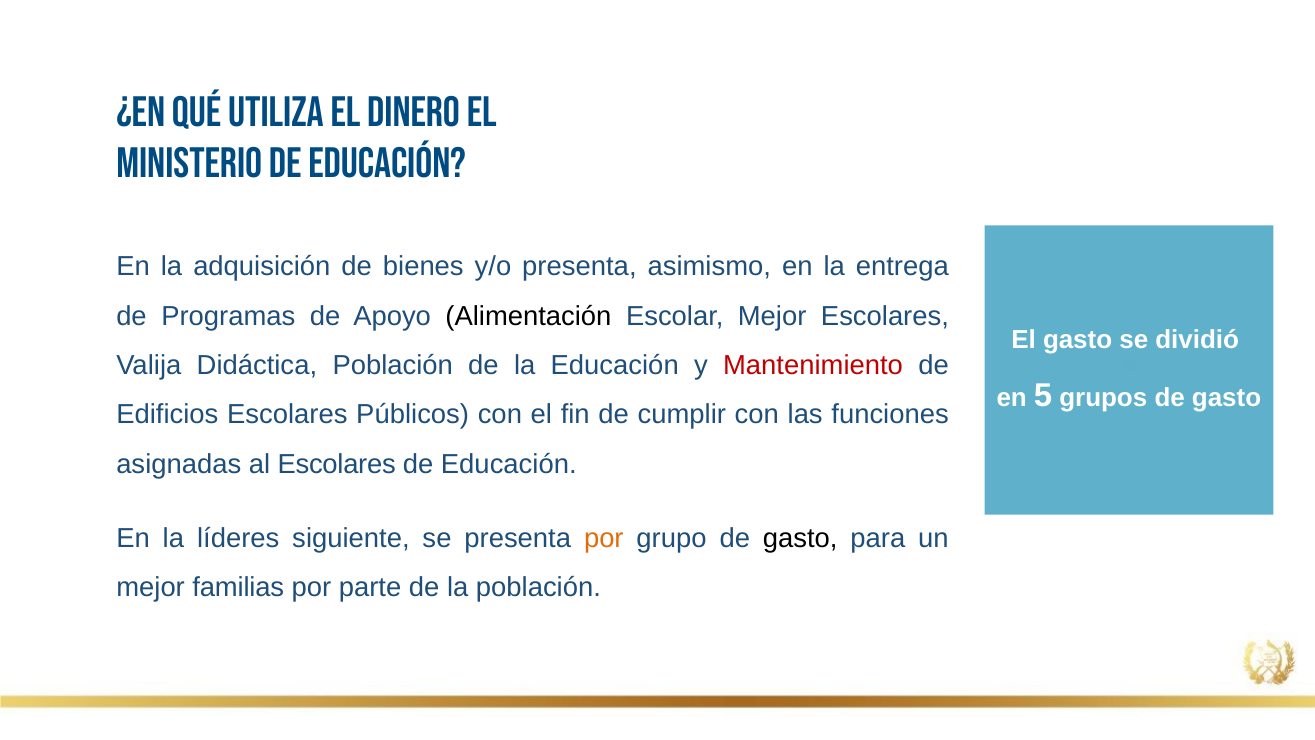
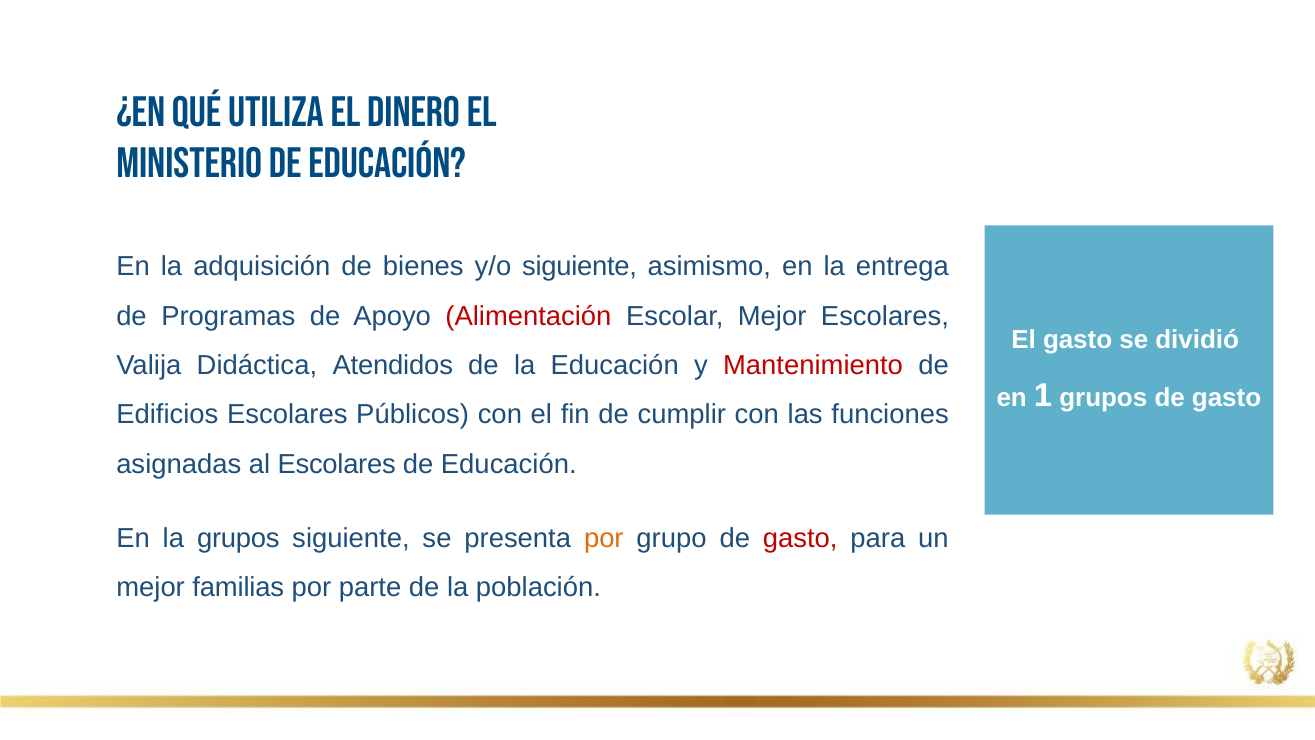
y/o presenta: presenta -> siguiente (580, 267)
Alimentación colour: black -> red (528, 316)
Didáctica Población: Población -> Atendidos (393, 365)
5: 5 -> 1 (1043, 395)
la líderes: líderes -> grupos (238, 538)
gasto colour: black -> red (800, 538)
